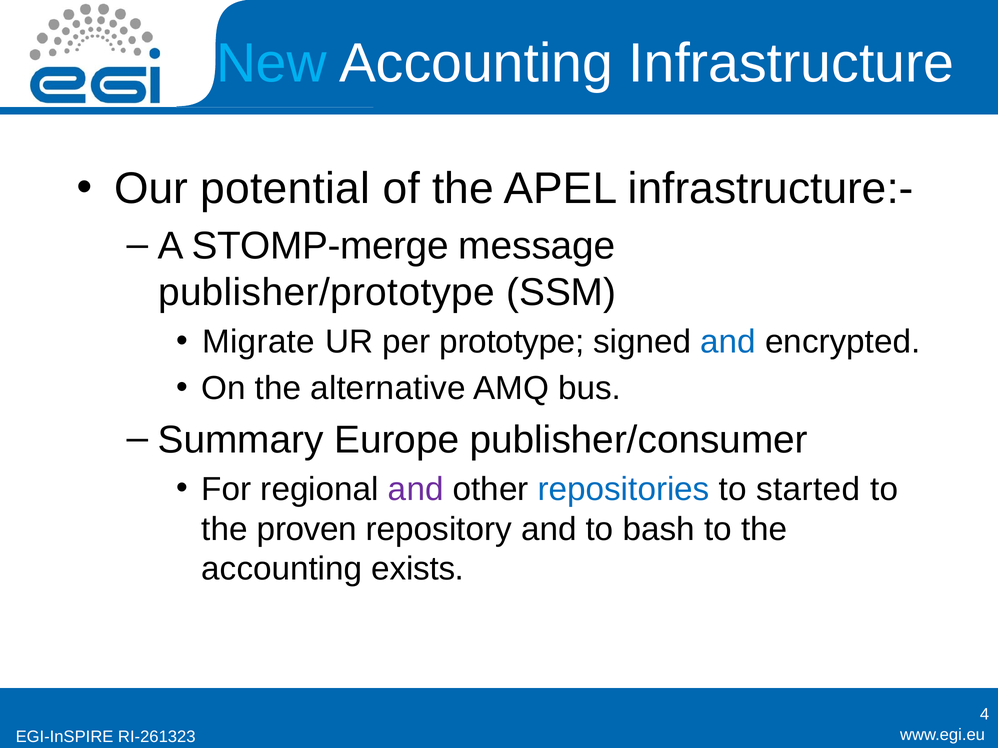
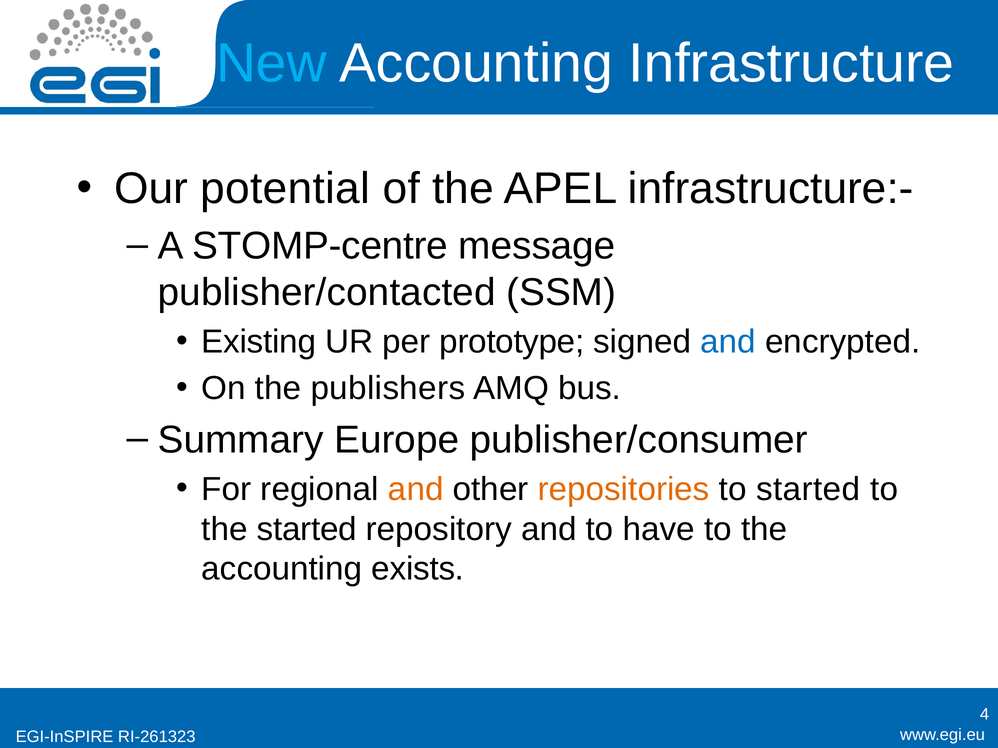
STOMP-merge: STOMP-merge -> STOMP-centre (320, 246)
publisher/prototype: publisher/prototype -> publisher/contacted (327, 293)
Migrate: Migrate -> Existing (259, 342)
alternative: alternative -> publishers (388, 389)
and colour: purple -> orange (416, 490)
repositories colour: blue -> orange (624, 490)
the proven: proven -> started (307, 529)
bash: bash -> have (659, 529)
